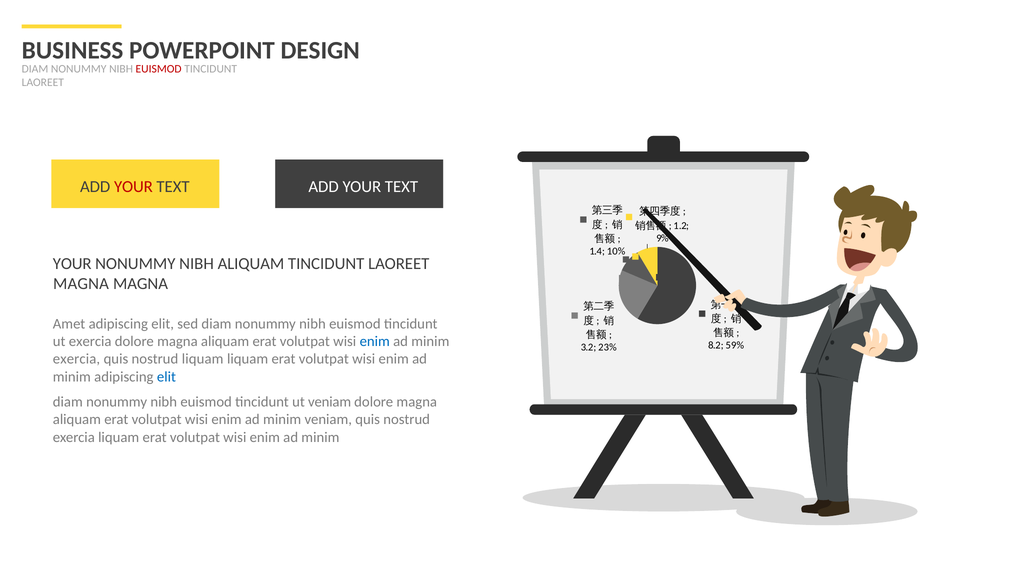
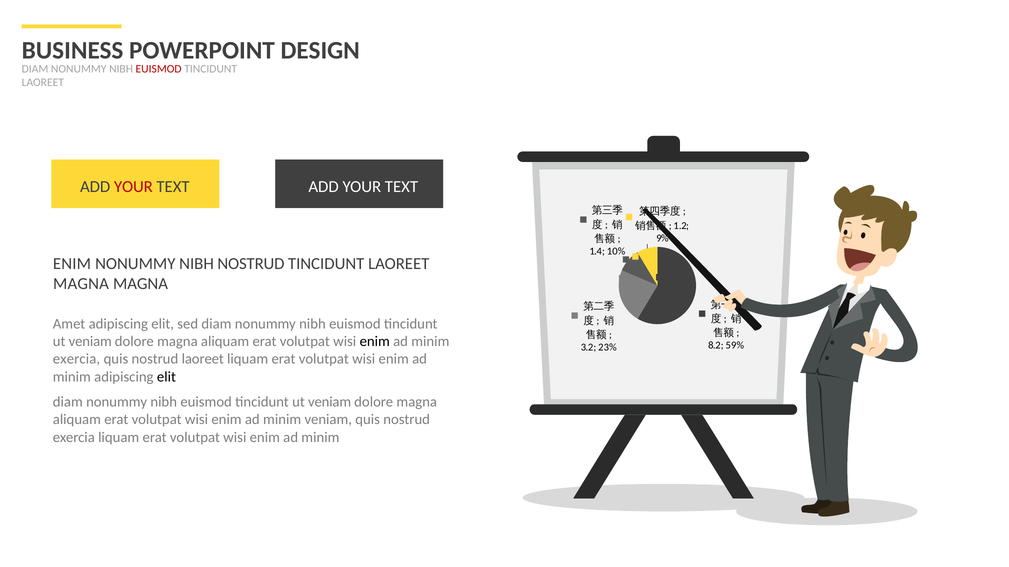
YOUR: YOUR -> ENIM (72, 264)
NIBH ALIQUAM: ALIQUAM -> NOSTRUD (251, 264)
exercia: exercia -> veniam (90, 342)
enim colour: blue -> black (375, 342)
nostrud liquam: liquam -> laoreet (203, 359)
elit colour: blue -> black (166, 377)
